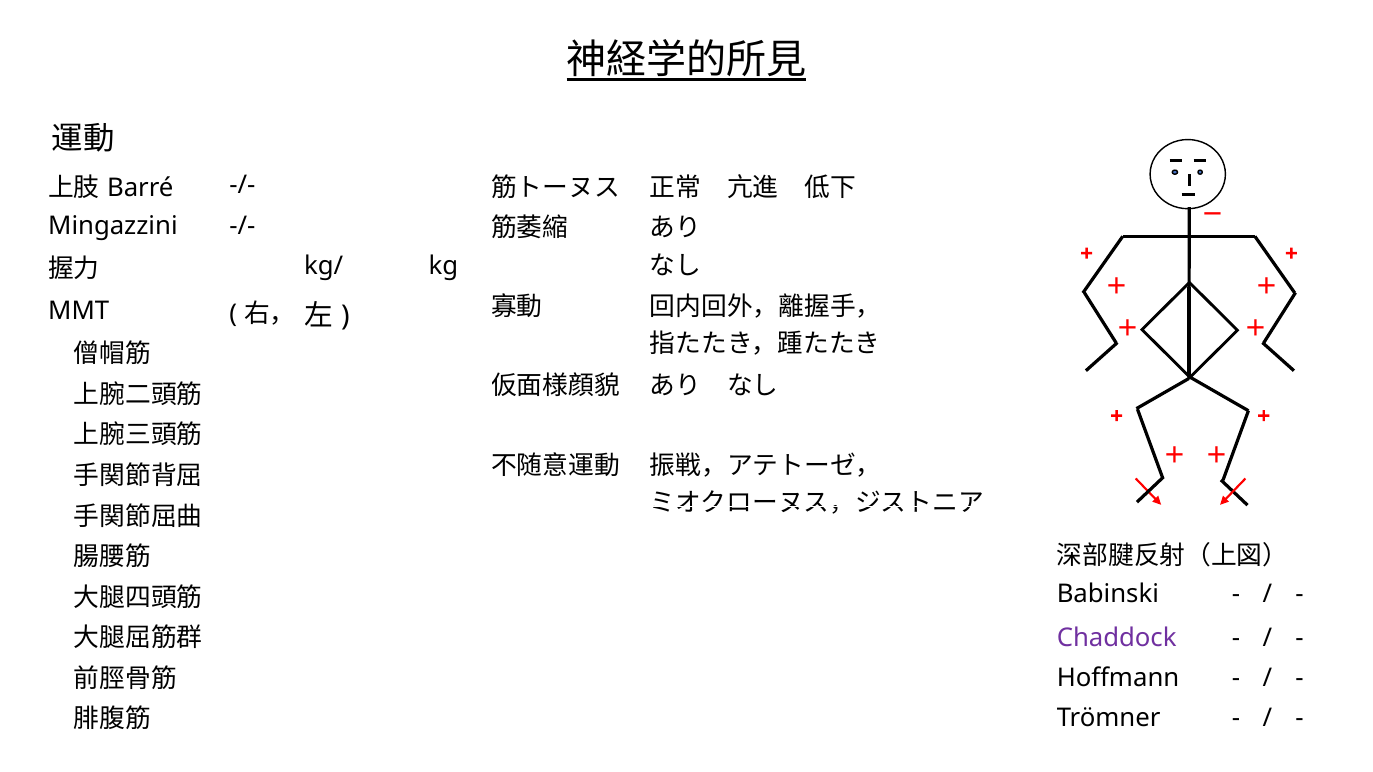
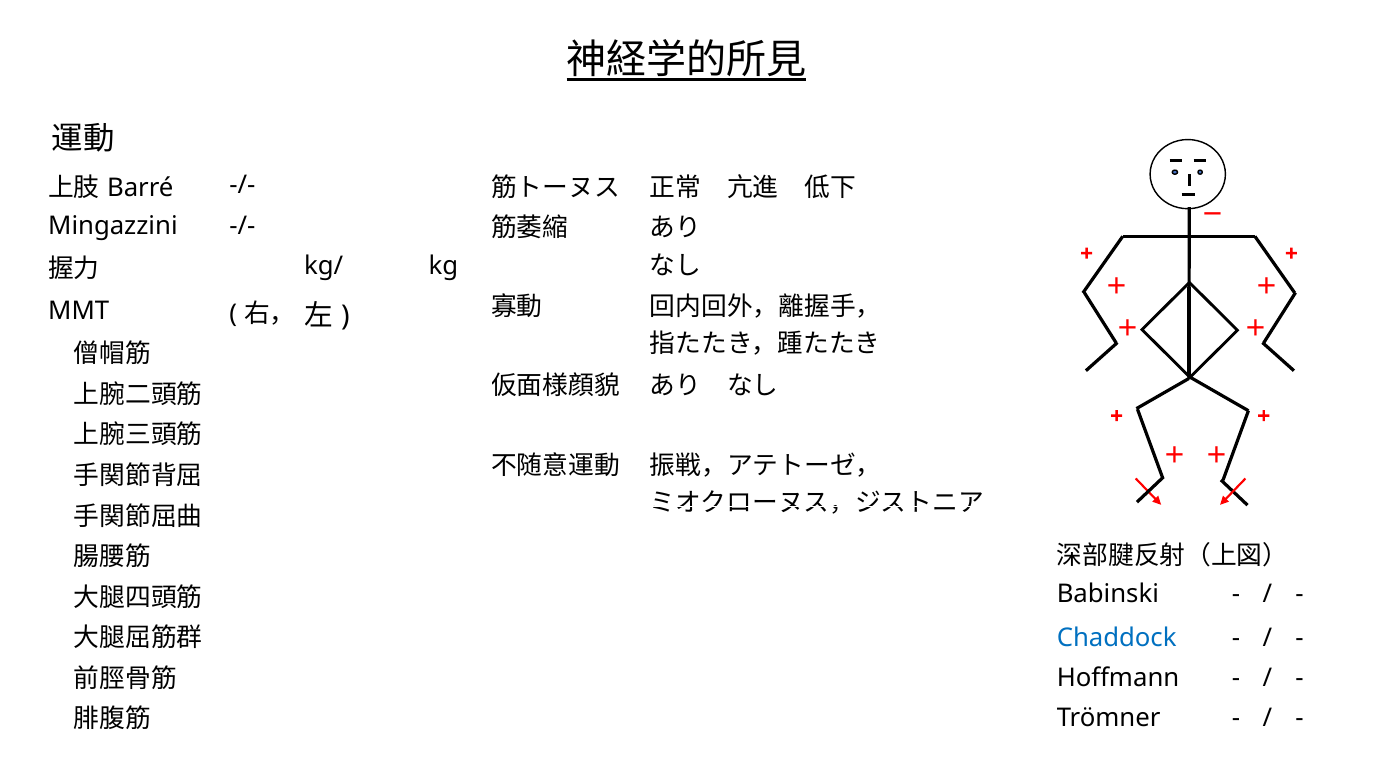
Chaddock colour: purple -> blue (1117, 638)
